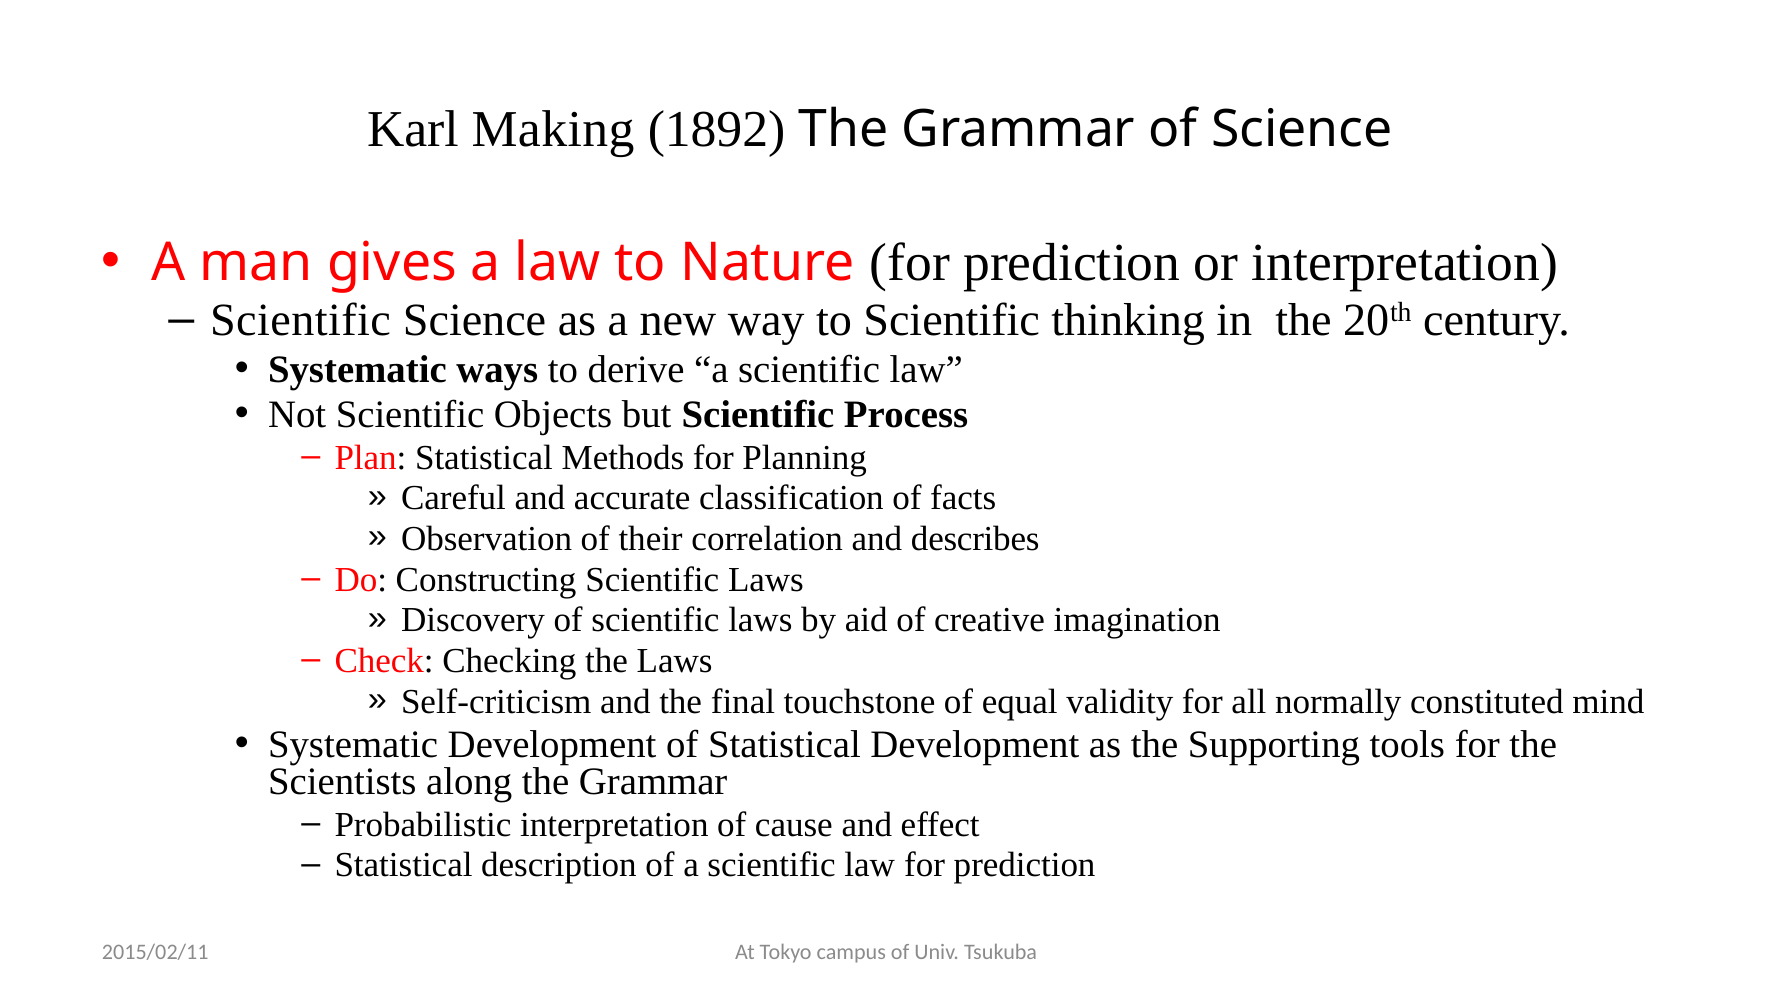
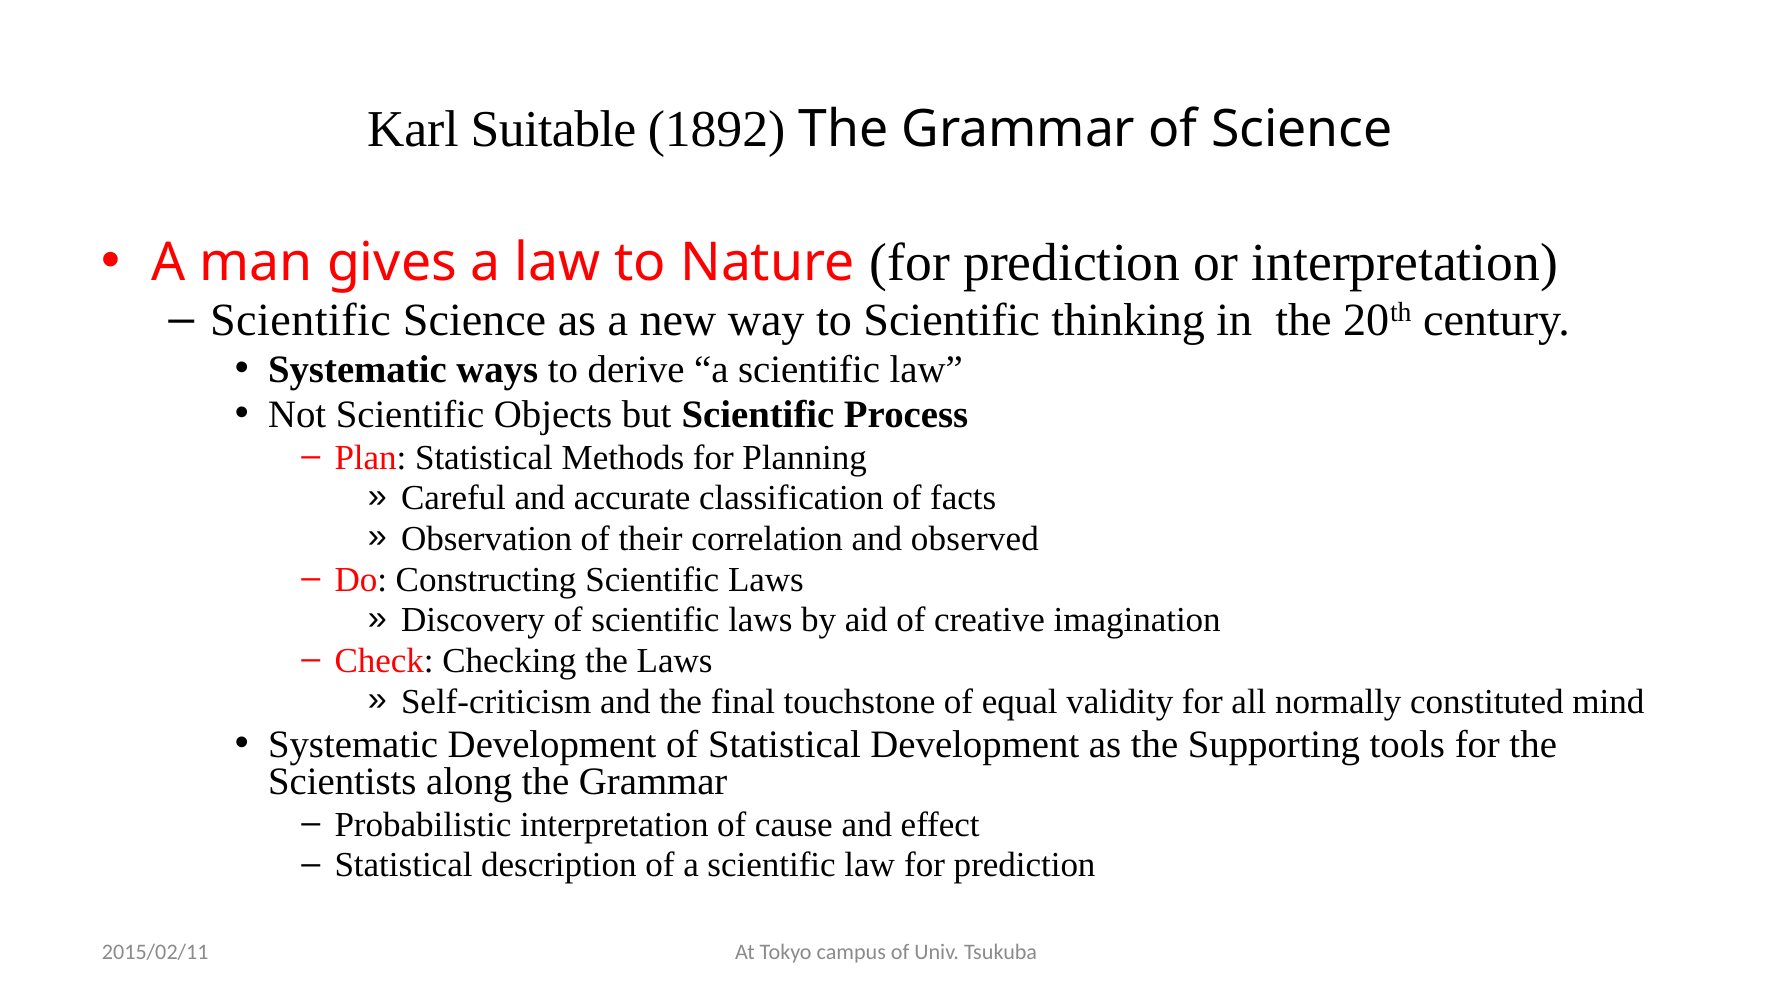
Making: Making -> Suitable (554, 130)
describes: describes -> observed (975, 539)
